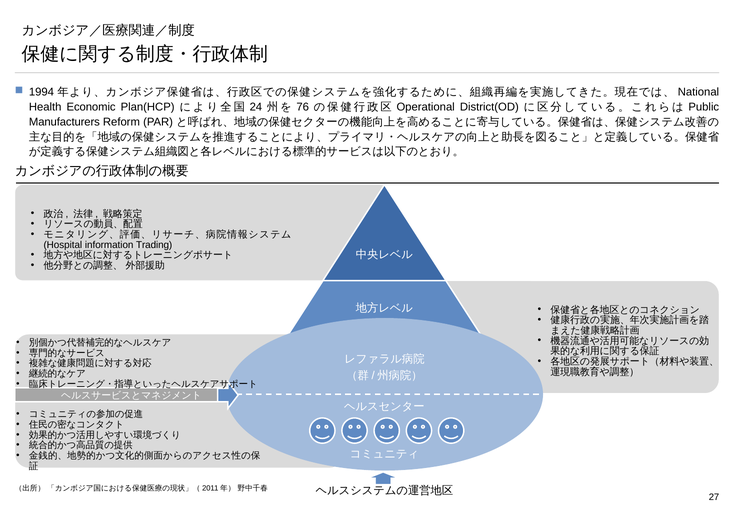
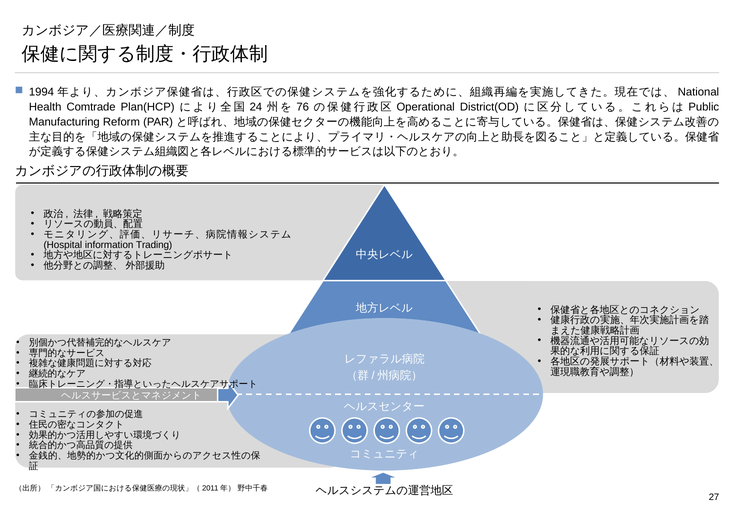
Economic: Economic -> Comtrade (91, 107)
Manufacturers: Manufacturers -> Manufacturing (64, 122)
